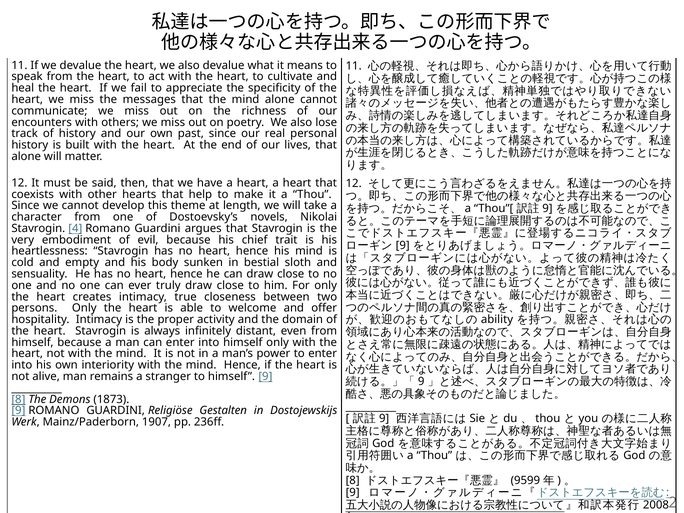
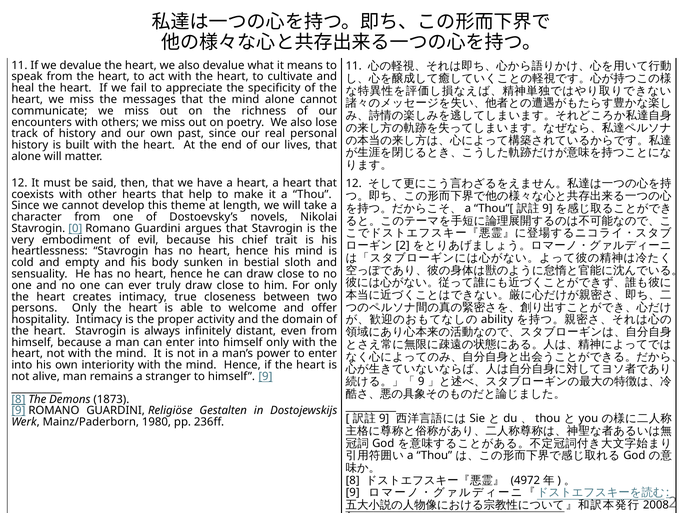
4: 4 -> 0 (75, 228)
9: 9 -> 2 (403, 246)
1907: 1907 -> 1980 (156, 422)
9599: 9599 -> 4972 (525, 480)
